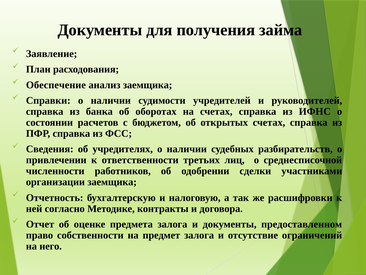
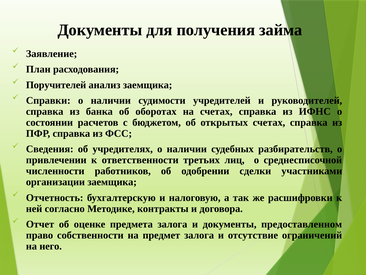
Обеспечение: Обеспечение -> Поручителей (56, 85)
